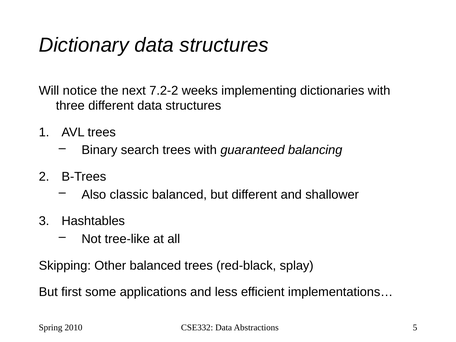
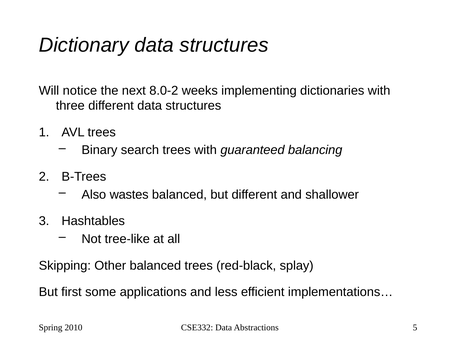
7.2-2: 7.2-2 -> 8.0-2 (164, 91)
classic: classic -> wastes (129, 195)
